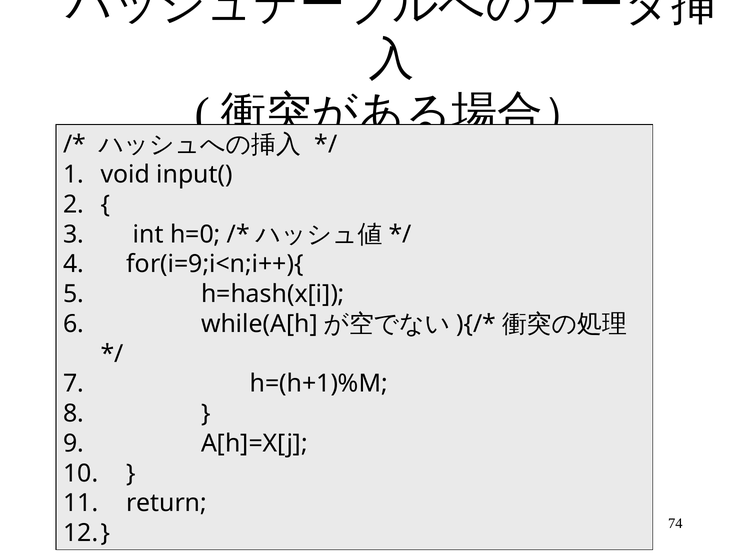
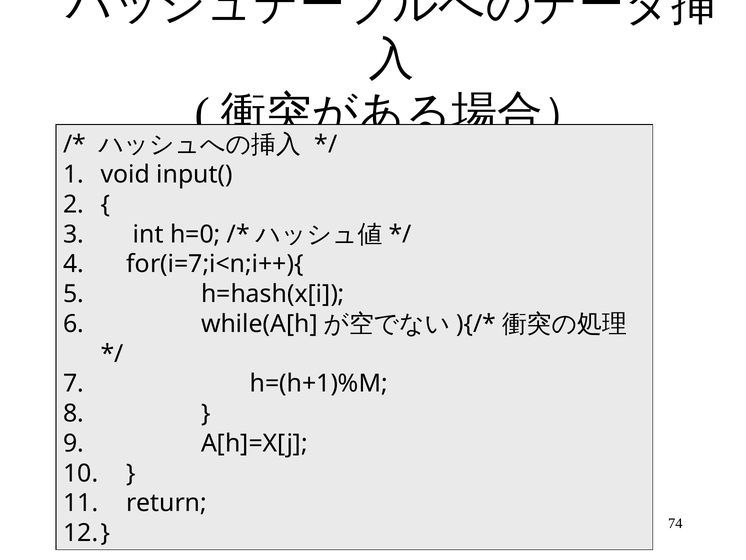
for(i=9;i<n;i++){: for(i=9;i<n;i++){ -> for(i=7;i<n;i++){ (215, 264)
